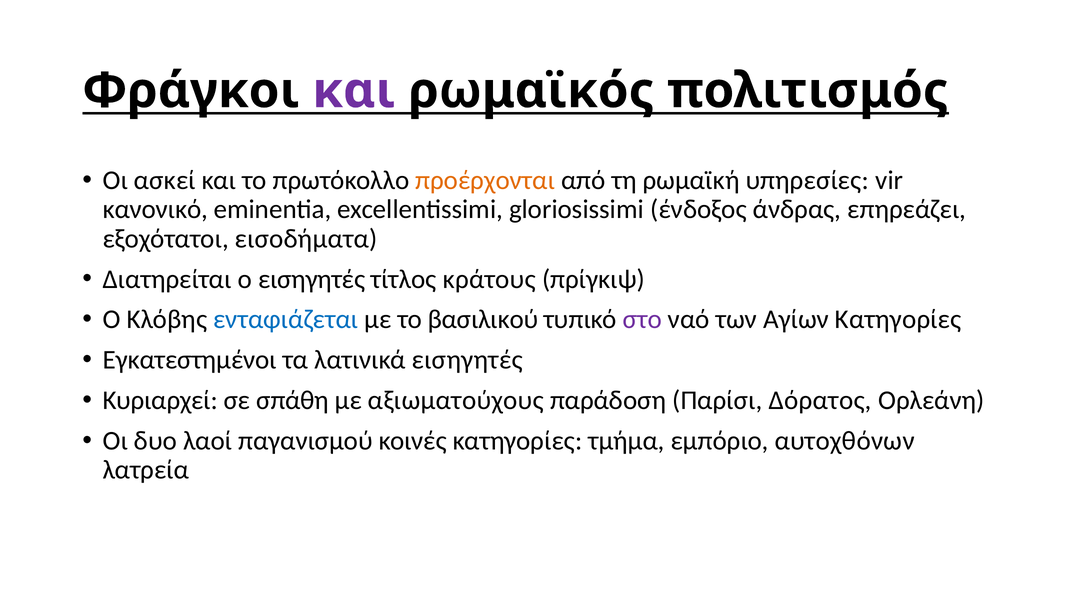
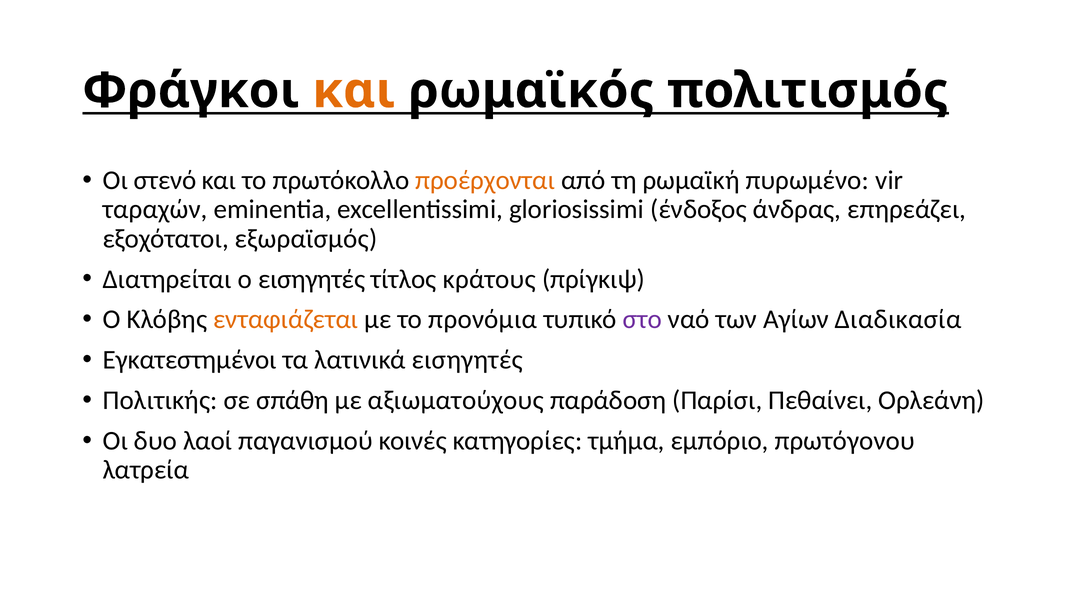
και colour: purple -> orange (354, 91)
ασκεί: ασκεί -> στενό (165, 180)
υπηρεσίες: υπηρεσίες -> πυρωμένο (807, 180)
κανονικό: κανονικό -> ταραχών (155, 210)
εισοδήματα: εισοδήματα -> εξωραϊσμός (306, 239)
ενταφιάζεται colour: blue -> orange (286, 320)
βασιλικού: βασιλικού -> προνόμια (483, 320)
Αγίων Κατηγορίες: Κατηγορίες -> Διαδικασία (898, 320)
Κυριαρχεί: Κυριαρχεί -> Πολιτικής (160, 400)
Δόρατος: Δόρατος -> Πεθαίνει (820, 400)
αυτοχθόνων: αυτοχθόνων -> πρωτόγονου (845, 441)
